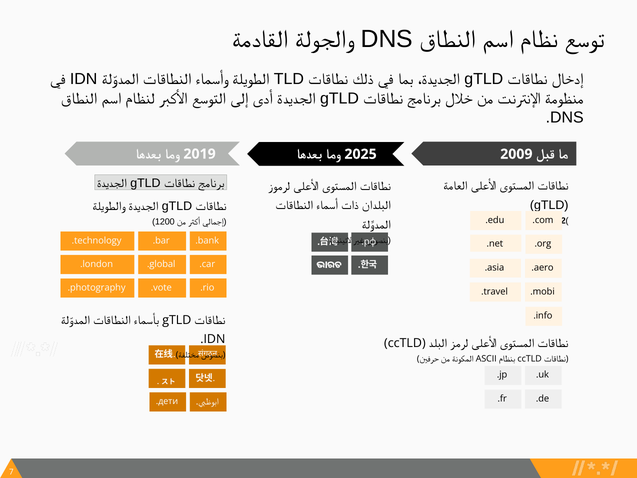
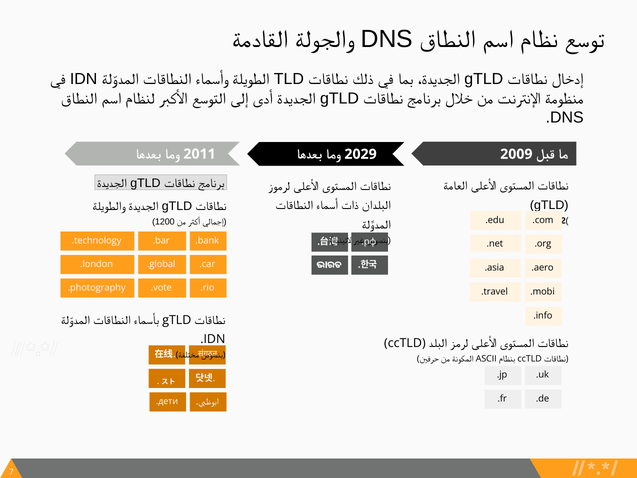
2019: 2019 -> 2011 (200, 154)
2025: 2025 -> 2029 (361, 154)
